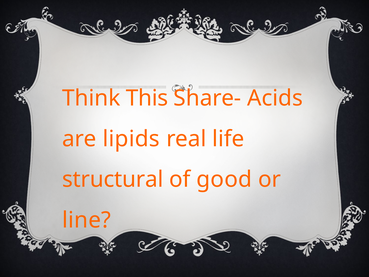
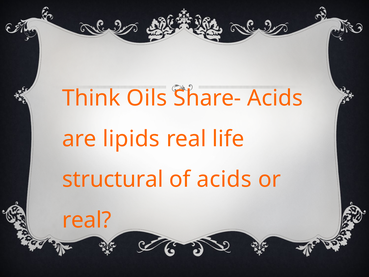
This: This -> Oils (147, 98)
of good: good -> acids (224, 179)
line: line -> real (87, 220)
